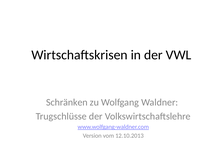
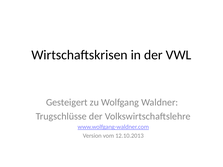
Schränken: Schränken -> Gesteigert (67, 103)
